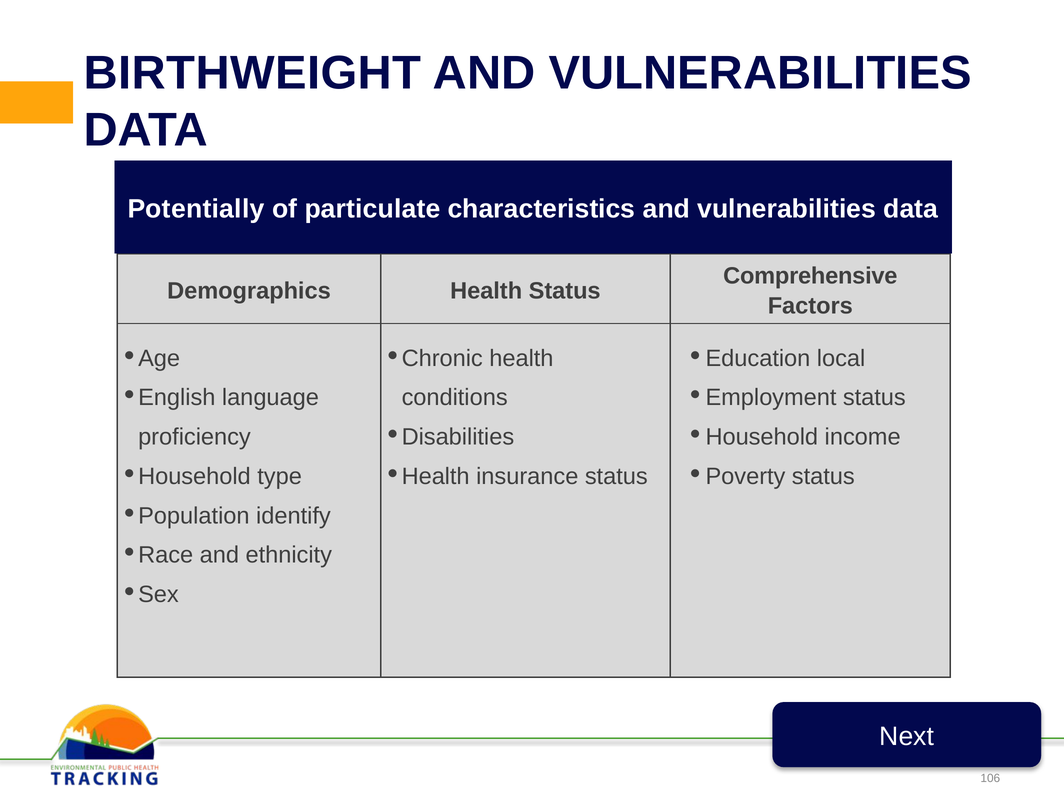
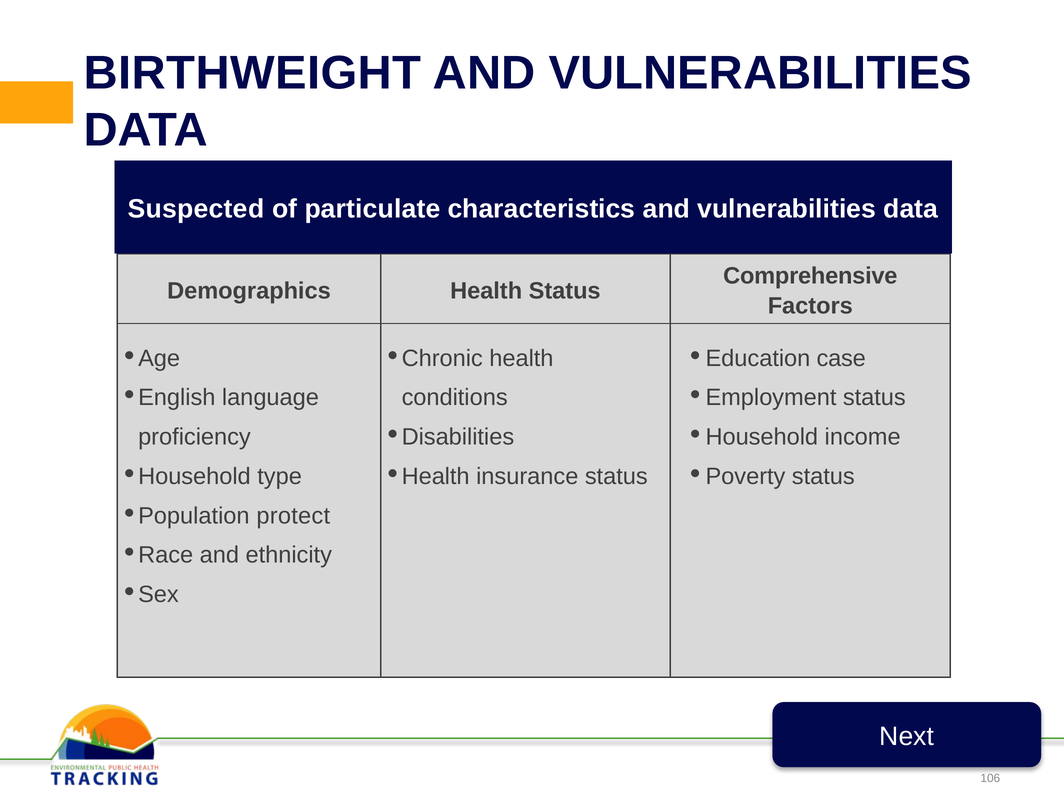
Potentially: Potentially -> Suspected (196, 209)
local: local -> case (841, 358)
identify: identify -> protect (293, 516)
